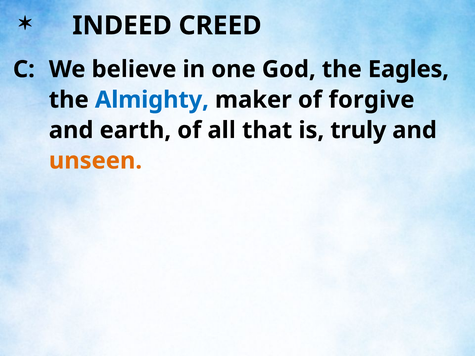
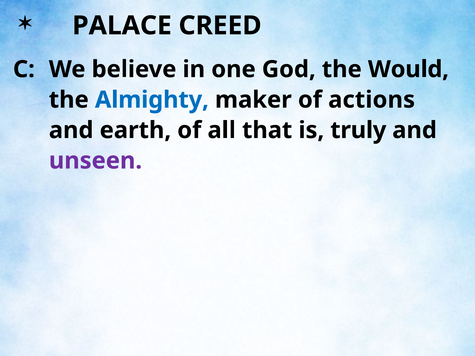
INDEED: INDEED -> PALACE (122, 26)
Eagles: Eagles -> Would (408, 69)
forgive: forgive -> actions (372, 100)
unseen colour: orange -> purple (95, 161)
